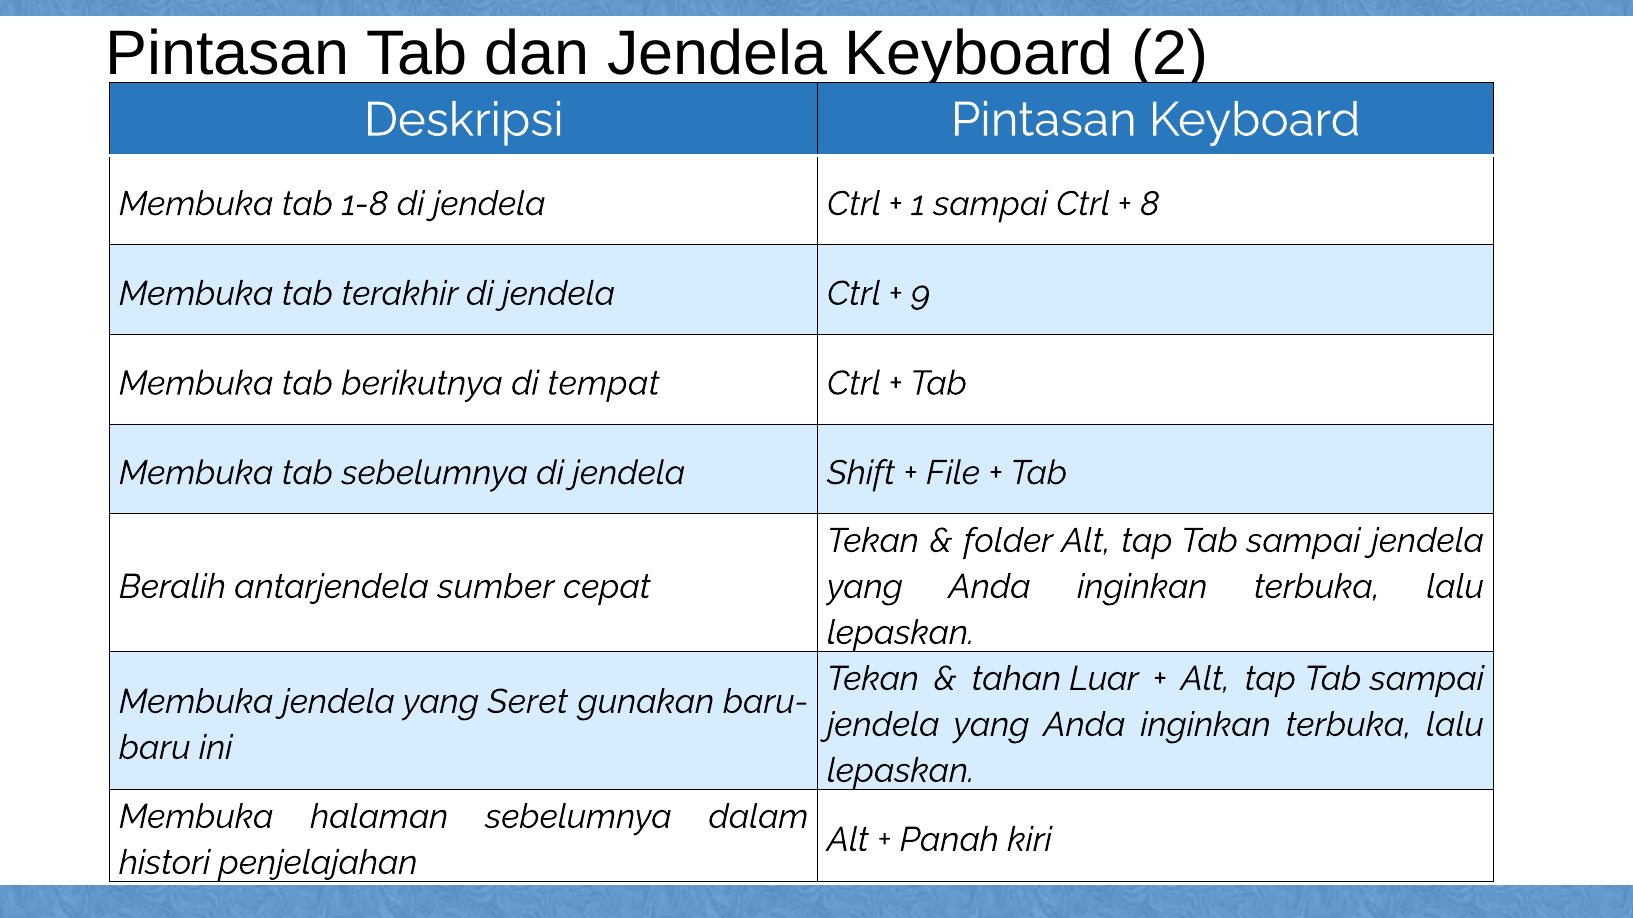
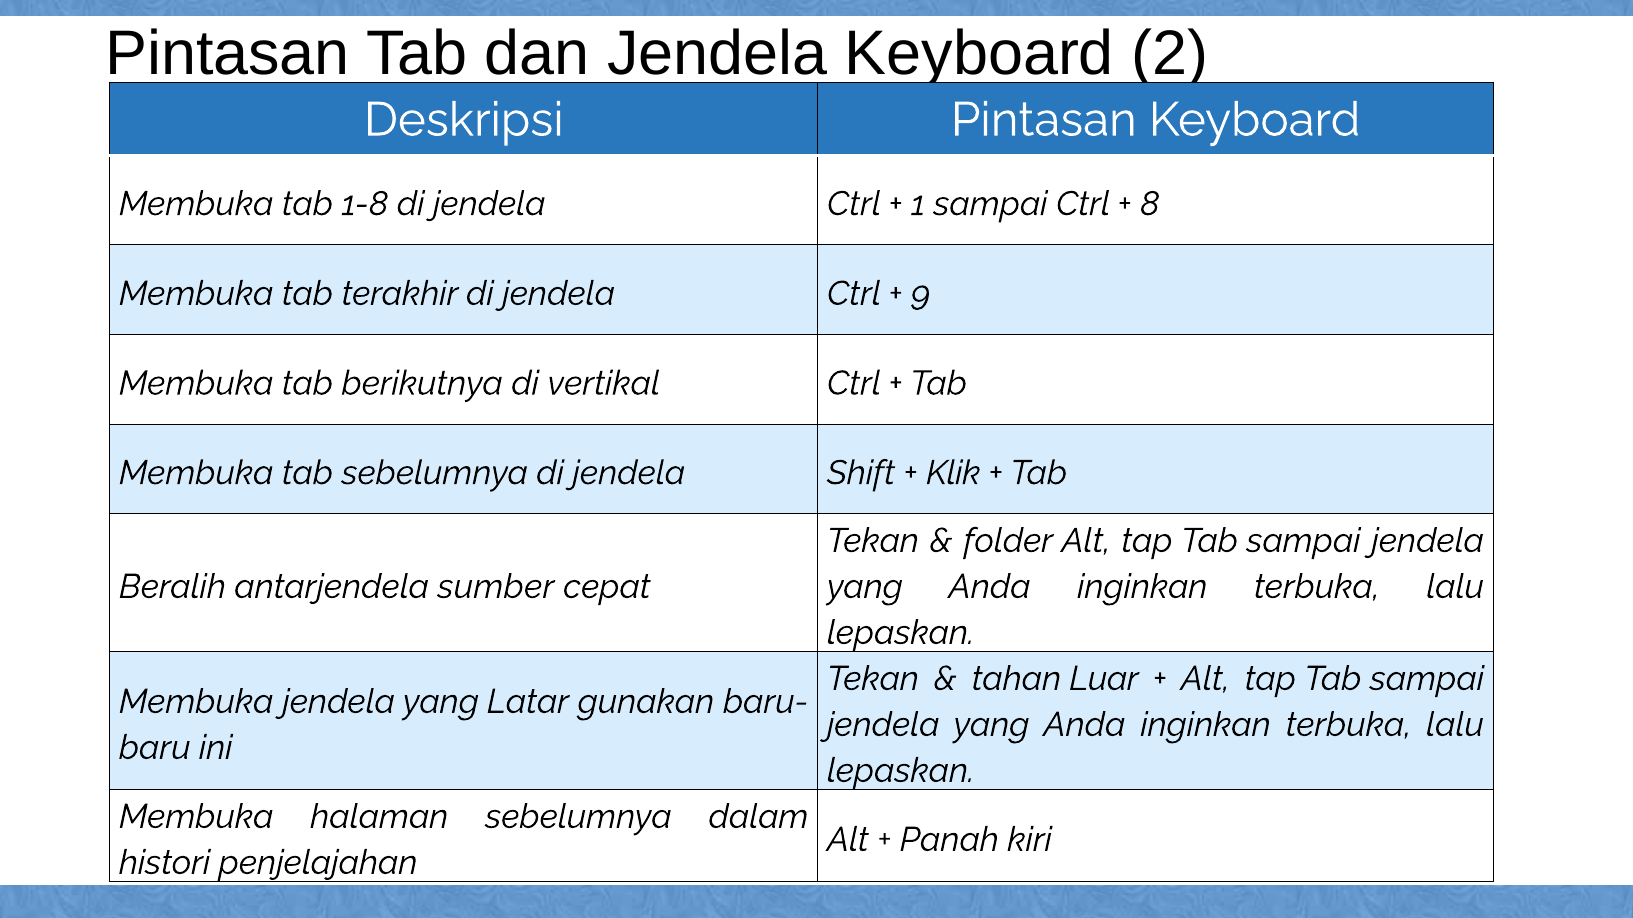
tempat: tempat -> vertikal (604, 384)
File: File -> Klik (953, 473)
Seret: Seret -> Latar (528, 702)
